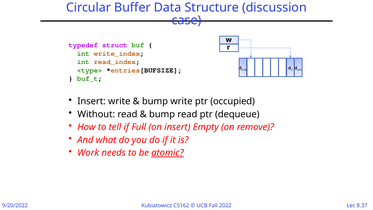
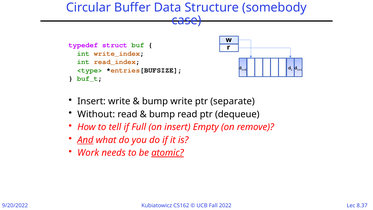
discussion: discussion -> somebody (274, 7)
occupied: occupied -> separate (233, 101)
And underline: none -> present (85, 140)
